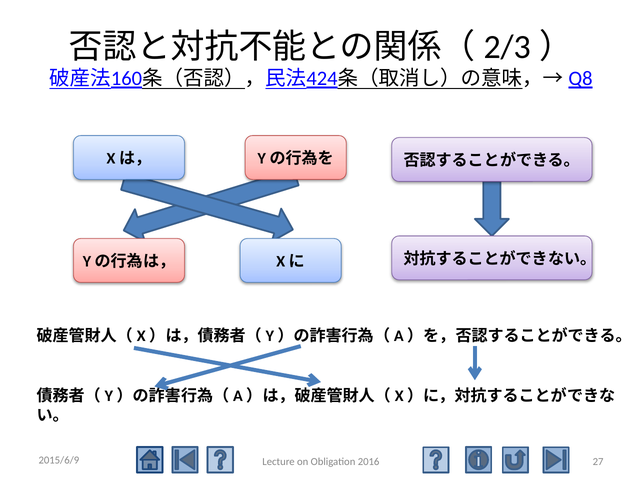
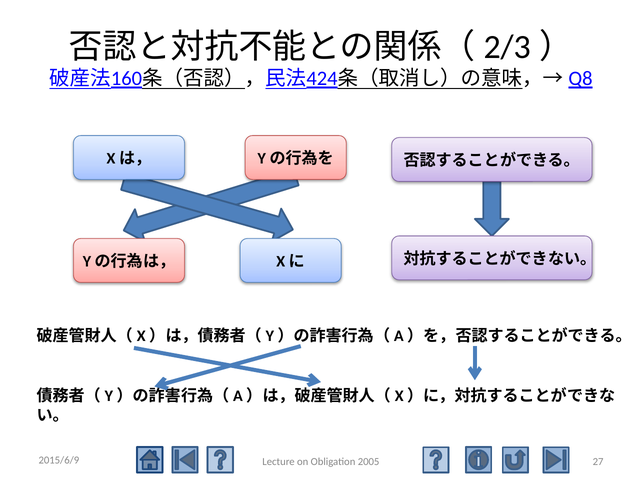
2016: 2016 -> 2005 (369, 461)
